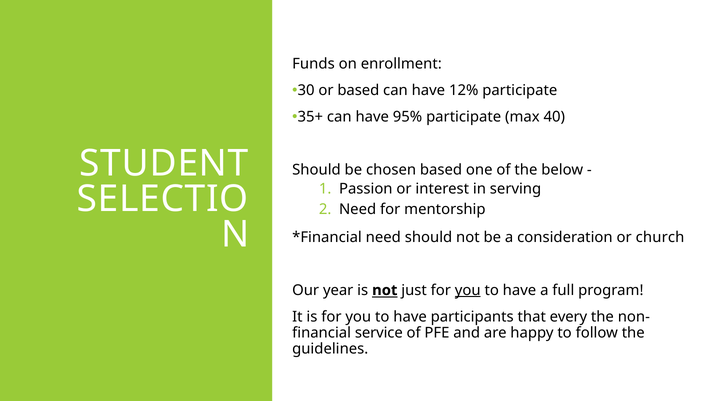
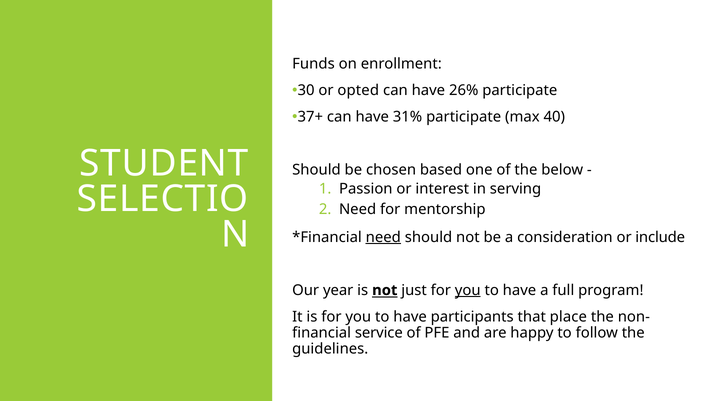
or based: based -> opted (358, 90)
12%: 12% -> 26% (464, 90)
35+: 35+ -> 37+ (310, 117)
95%: 95% -> 31% (408, 117)
need underline: none -> present (383, 237)
church: church -> include (660, 237)
every: every -> place (568, 317)
